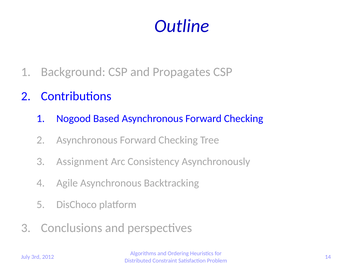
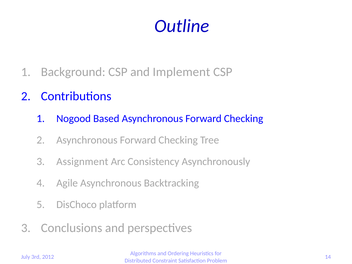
Propagates: Propagates -> Implement (181, 72)
